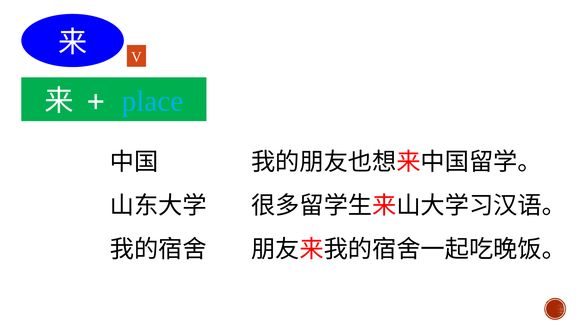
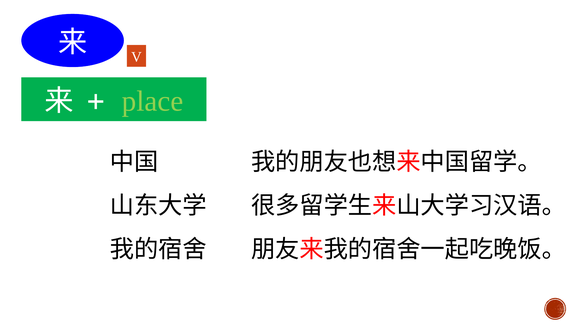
place colour: light blue -> light green (153, 101)
